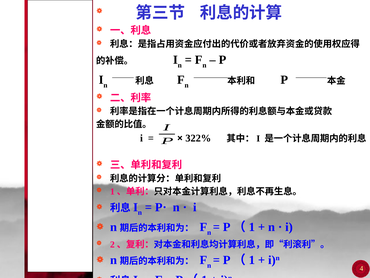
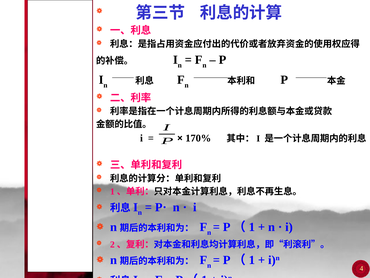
322%: 322% -> 170% (198, 138)
